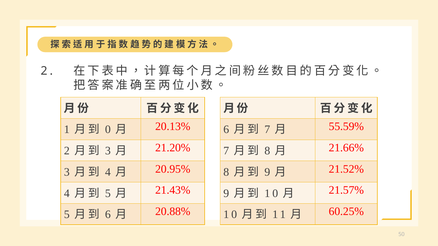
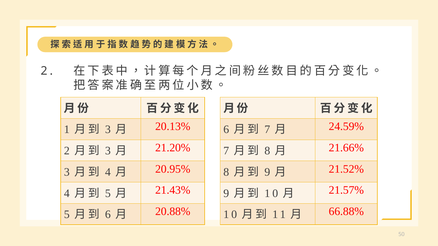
0: 0 -> 3 (108, 130)
55.59%: 55.59% -> 24.59% (346, 127)
60.25%: 60.25% -> 66.88% (346, 212)
